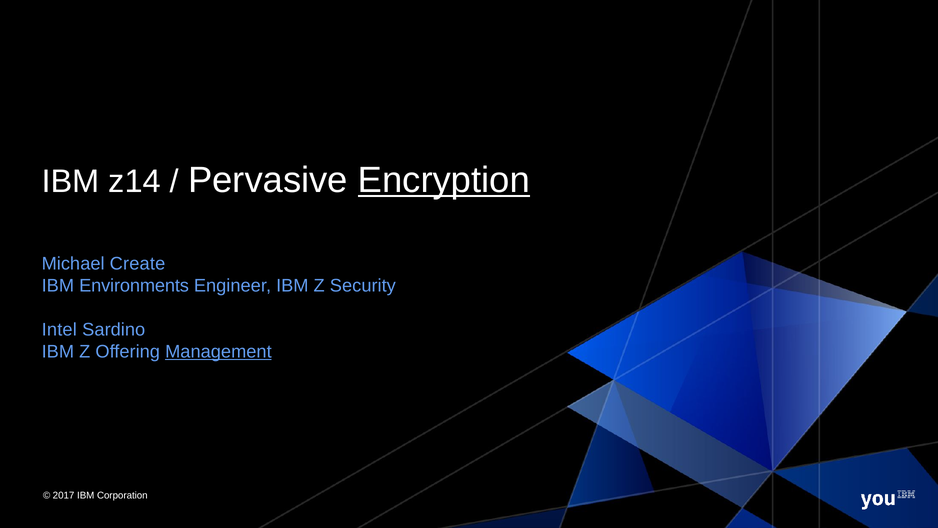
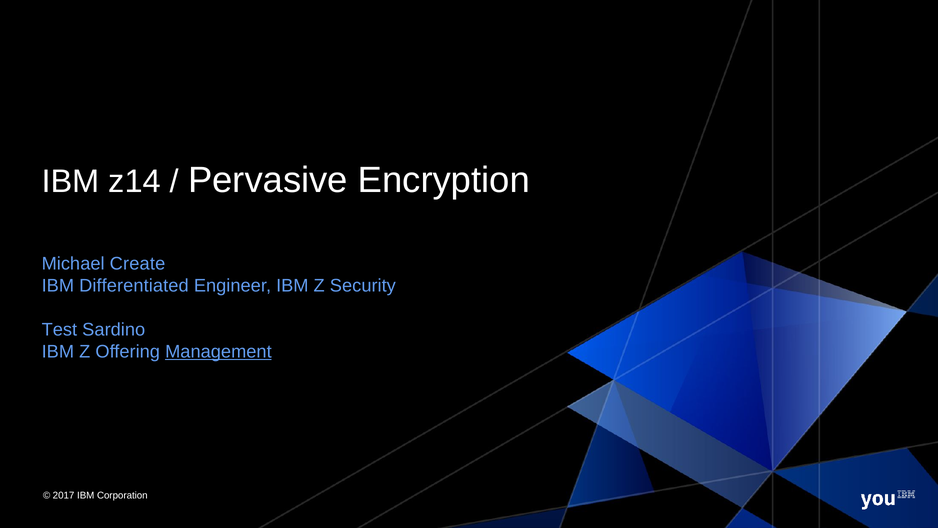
Encryption underline: present -> none (444, 180)
Environments: Environments -> Differentiated (134, 286)
Intel: Intel -> Test (59, 329)
